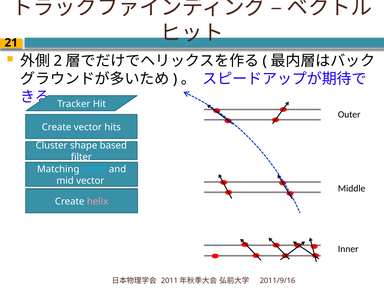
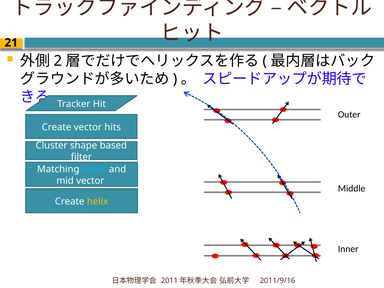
helix colour: pink -> yellow (98, 202)
